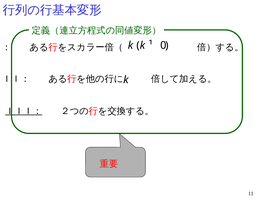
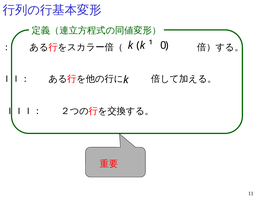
ＩＩＩ： underline: present -> none (24, 111)
